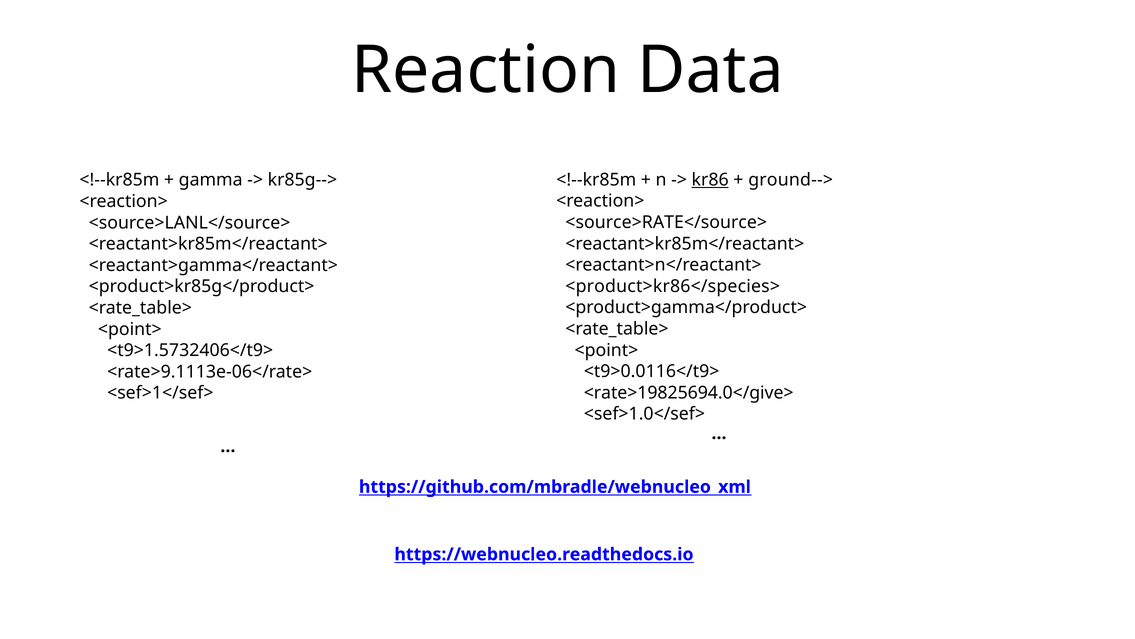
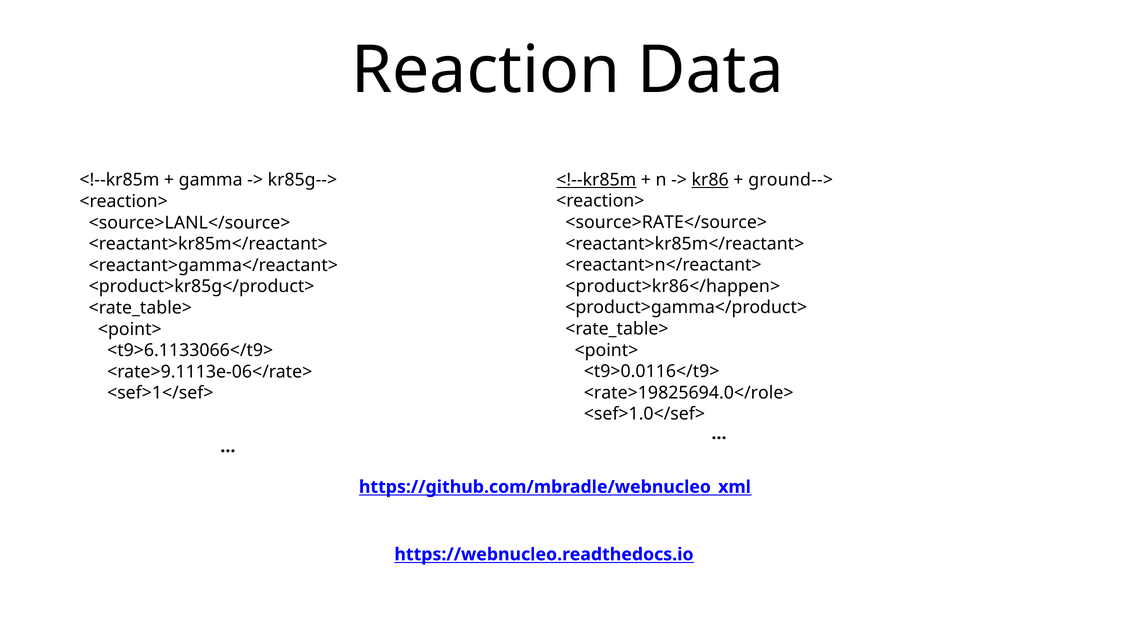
<!--kr85m underline: none -> present (596, 180)
<product>kr86</species>: <product>kr86</species> -> <product>kr86</happen> (673, 286)
<t9>1.5732406</t9>: <t9>1.5732406</t9> -> <t9>6.1133066</t9> (190, 350)
<rate>19825694.0</give>: <rate>19825694.0</give> -> <rate>19825694.0</role> (689, 392)
